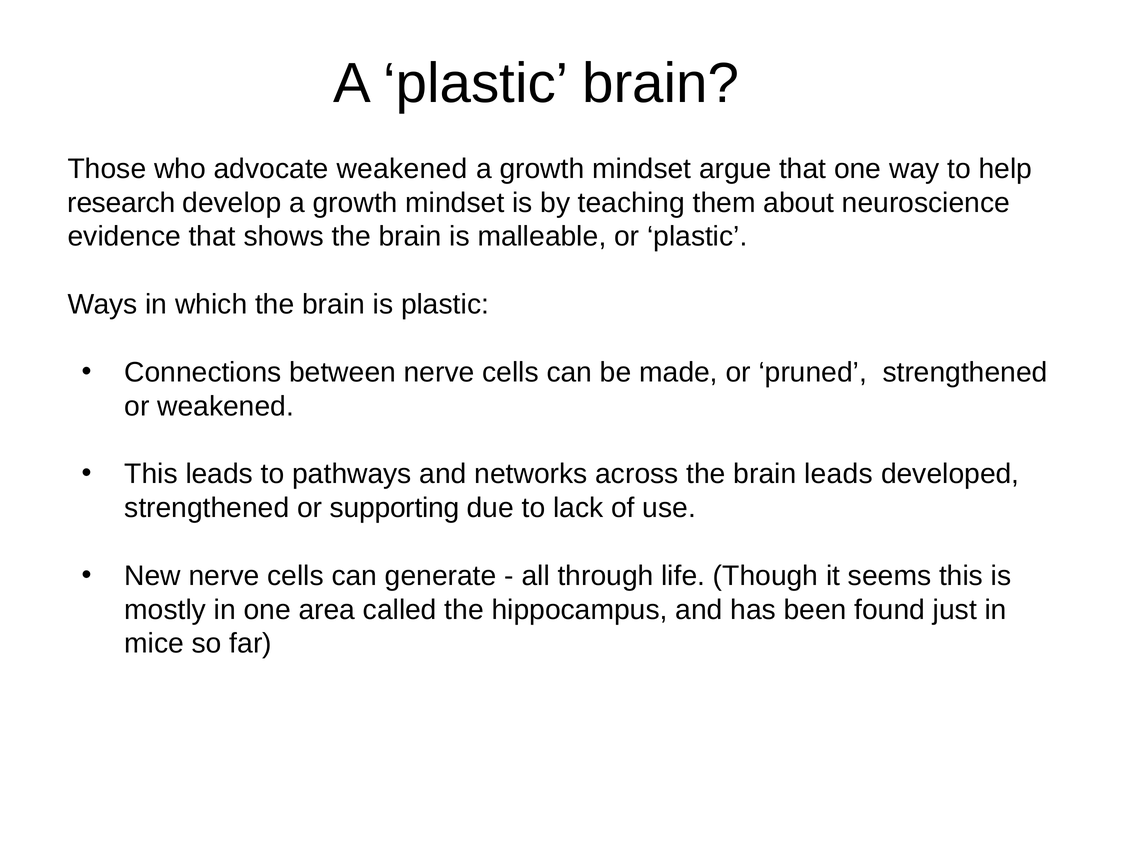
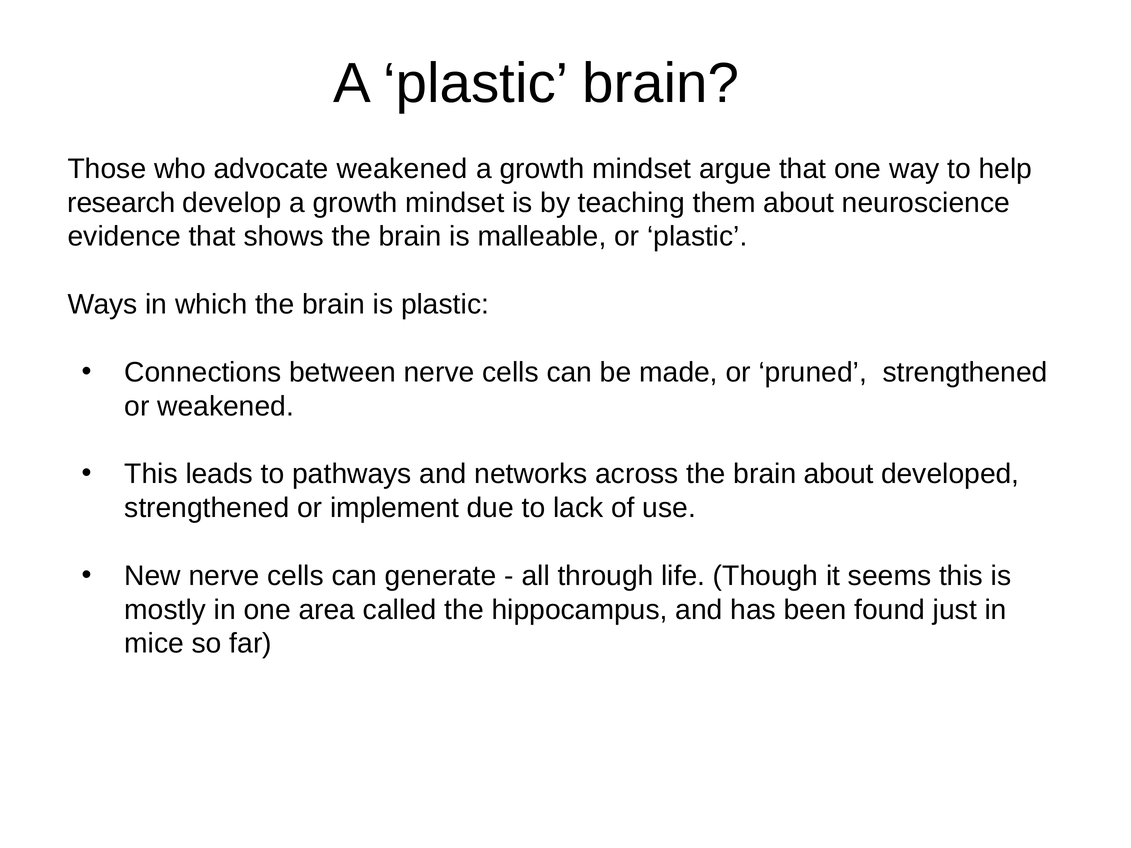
brain leads: leads -> about (839, 474)
supporting: supporting -> implement (395, 508)
